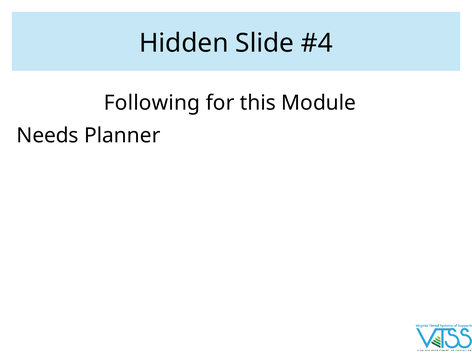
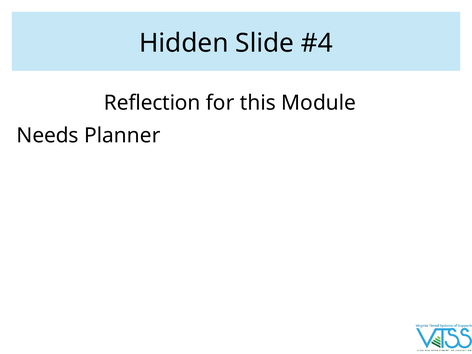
Following: Following -> Reflection (152, 103)
